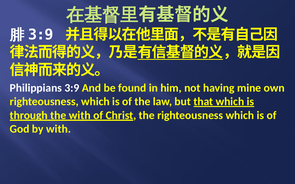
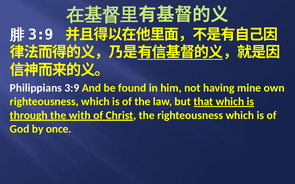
by with: with -> once (59, 129)
